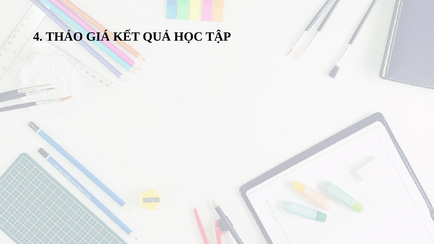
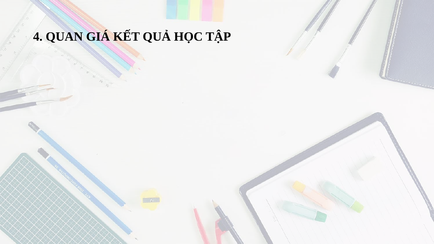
THẢO: THẢO -> QUAN (64, 37)
